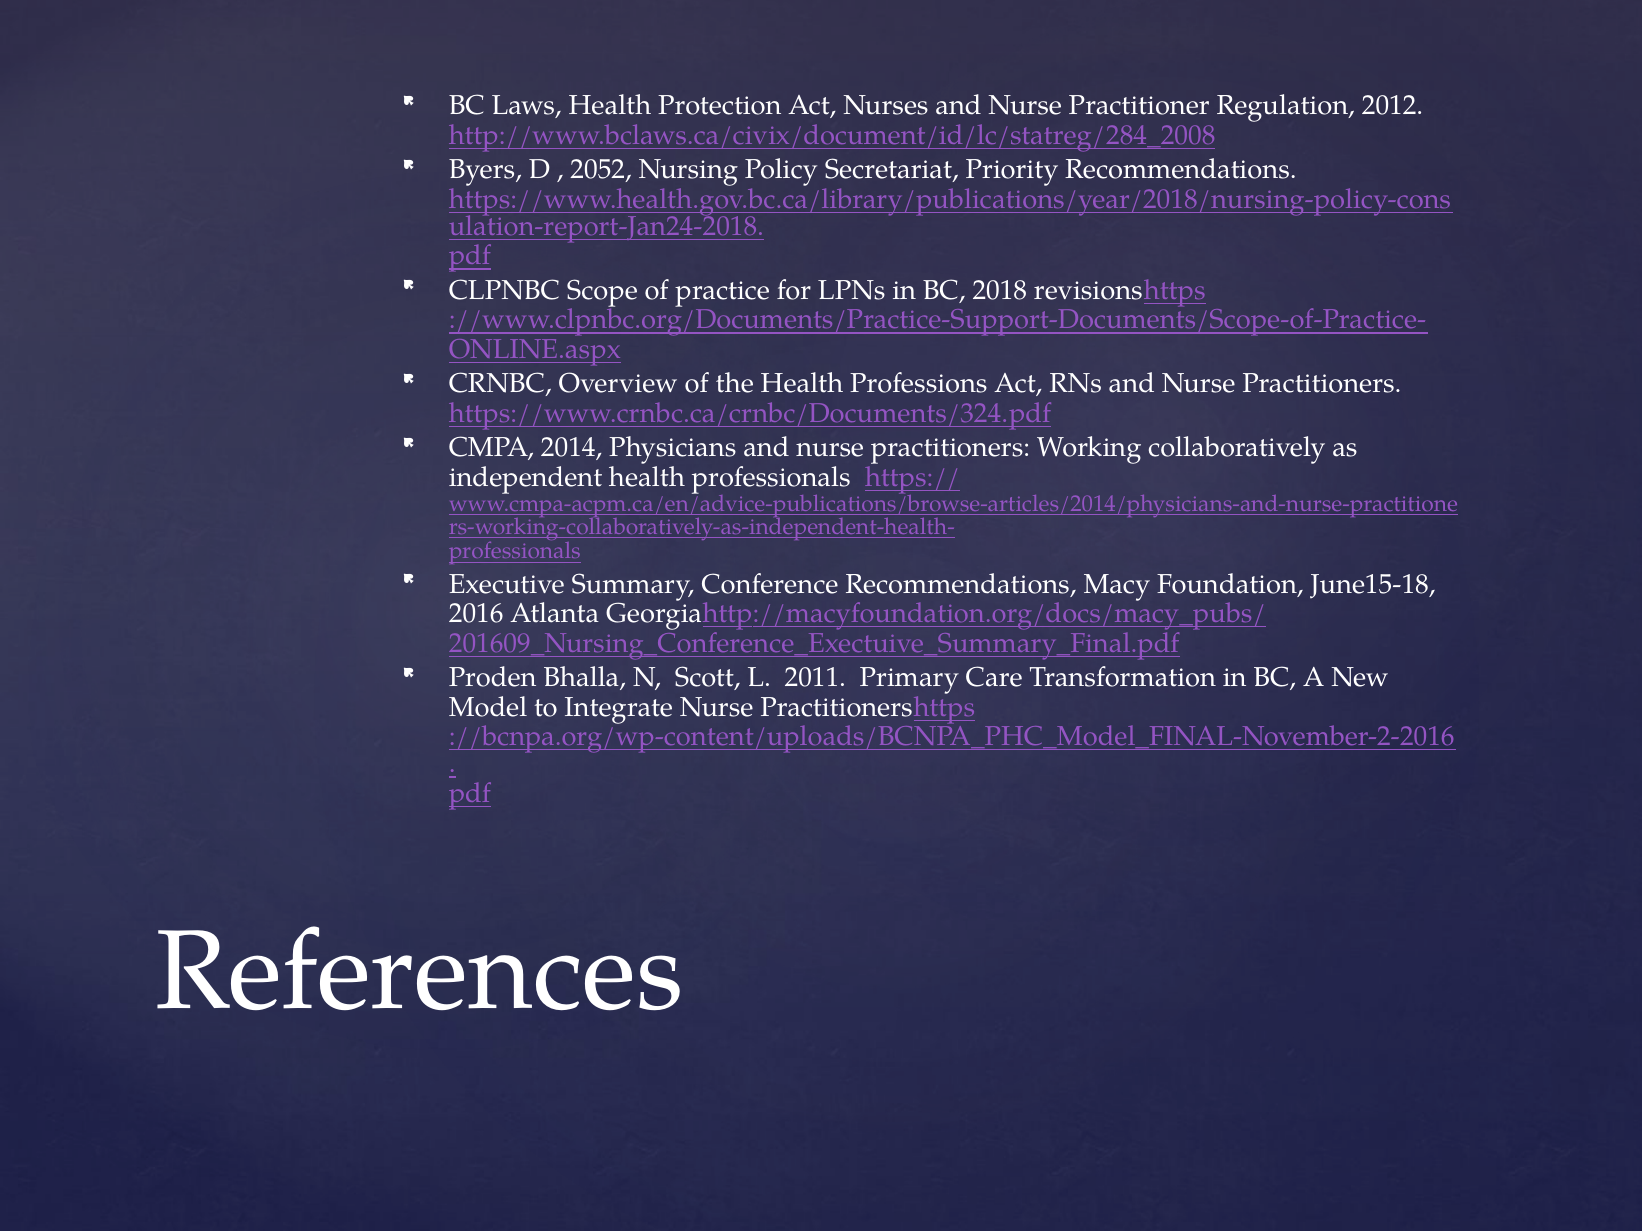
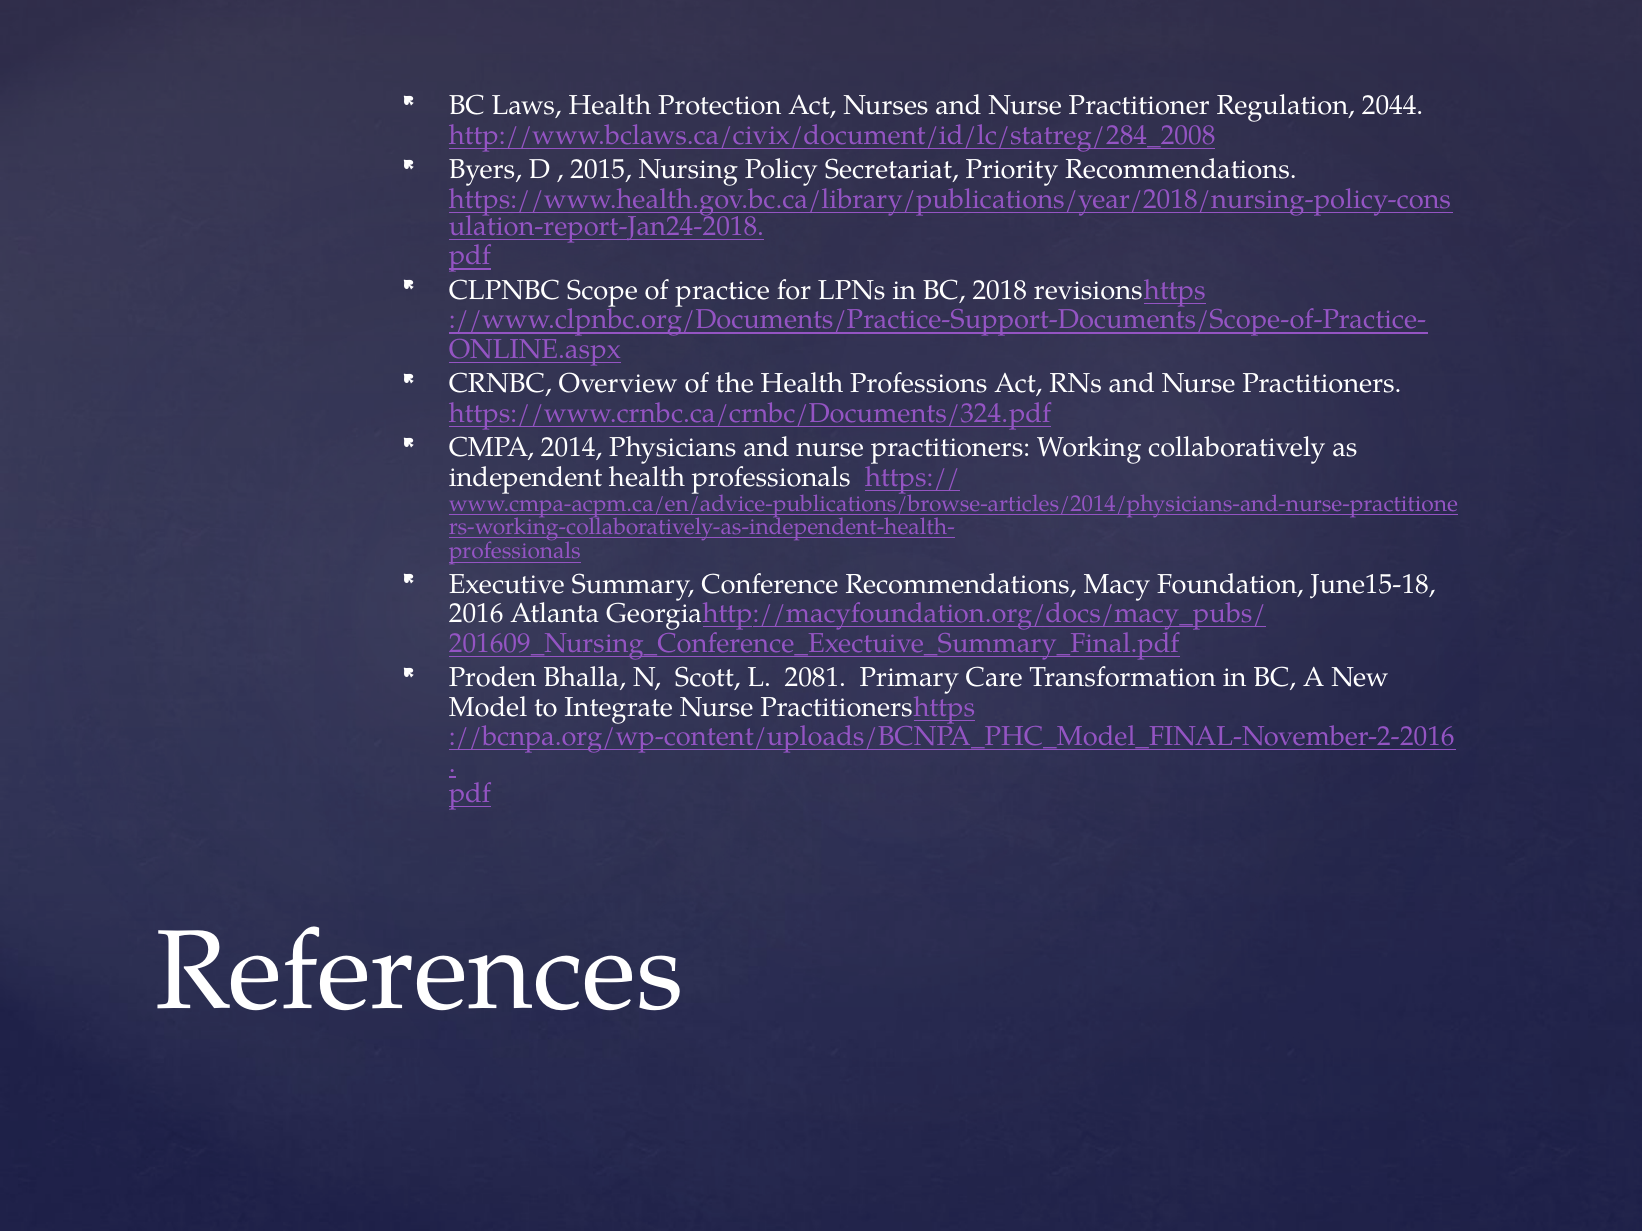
2012: 2012 -> 2044 (1393, 106)
2052: 2052 -> 2015 (601, 170)
2011: 2011 -> 2081 (815, 678)
